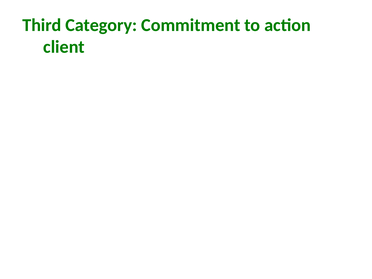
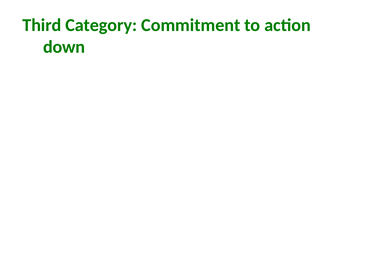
client: client -> down (64, 47)
